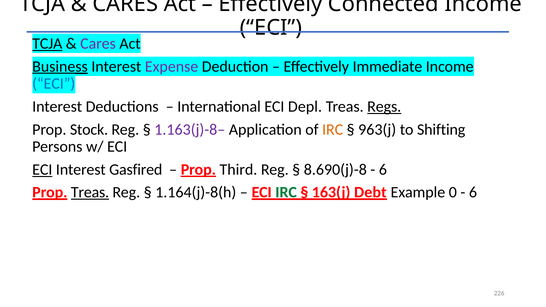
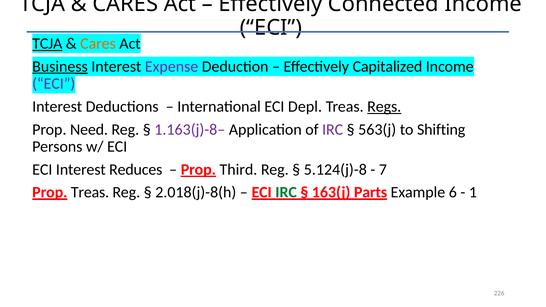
Cares colour: purple -> orange (98, 44)
Immediate: Immediate -> Capitalized (387, 67)
ECI colour: blue -> purple (54, 84)
Stock: Stock -> Need (89, 129)
IRC colour: orange -> purple (333, 129)
963(j: 963(j -> 563(j (377, 129)
ECI underline: present -> none (42, 170)
Gasfired: Gasfired -> Reduces (136, 170)
8.690(j)-8: 8.690(j)-8 -> 5.124(j)-8 (335, 170)
6: 6 -> 7 (383, 170)
Treas underline: present -> none (90, 192)
1.164(j)-8(h: 1.164(j)-8(h -> 2.018(j)-8(h (196, 192)
Debt: Debt -> Parts (371, 192)
0: 0 -> 6 (453, 192)
6: 6 -> 1 (473, 192)
